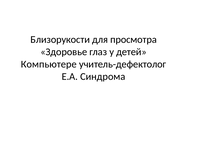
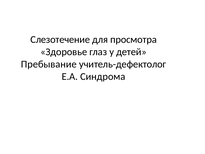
Близорукости: Близорукости -> Слезотечение (60, 40)
Компьютере: Компьютере -> Пребывание (49, 64)
